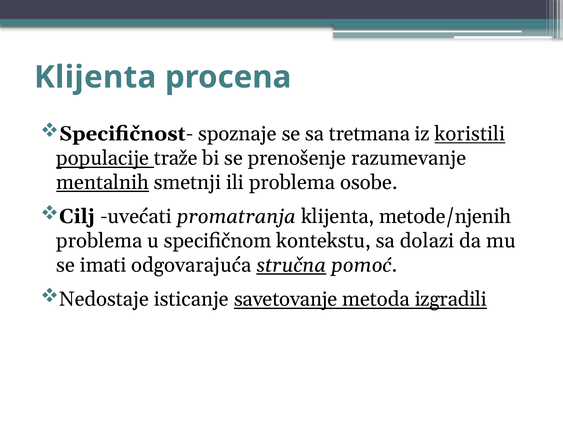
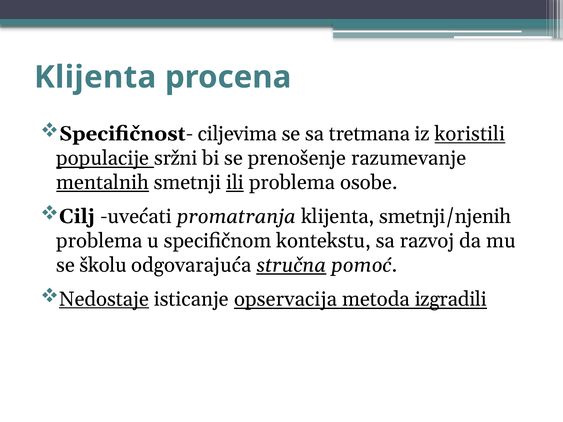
spoznaje: spoznaje -> ciljevima (238, 134)
traže: traže -> sržni (176, 158)
ili underline: none -> present (235, 183)
metode/njenih: metode/njenih -> smetnji/njenih (445, 217)
dolazi: dolazi -> razvoj (427, 241)
imati: imati -> školu (103, 265)
Nedostaje underline: none -> present (104, 299)
savetovanje: savetovanje -> opservacija (286, 299)
